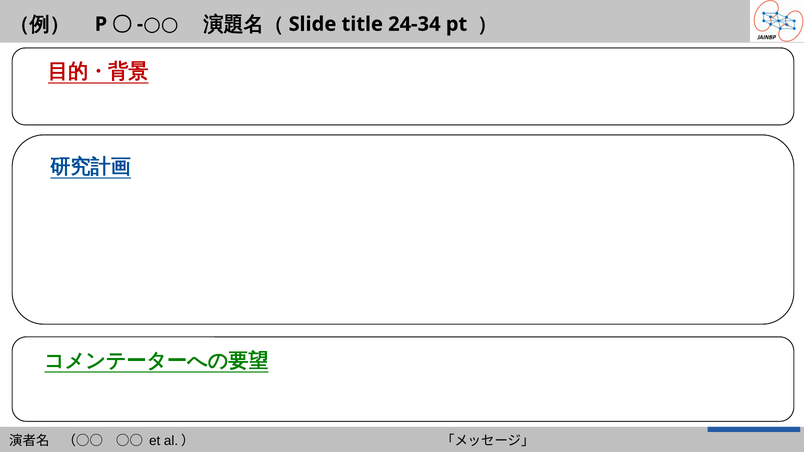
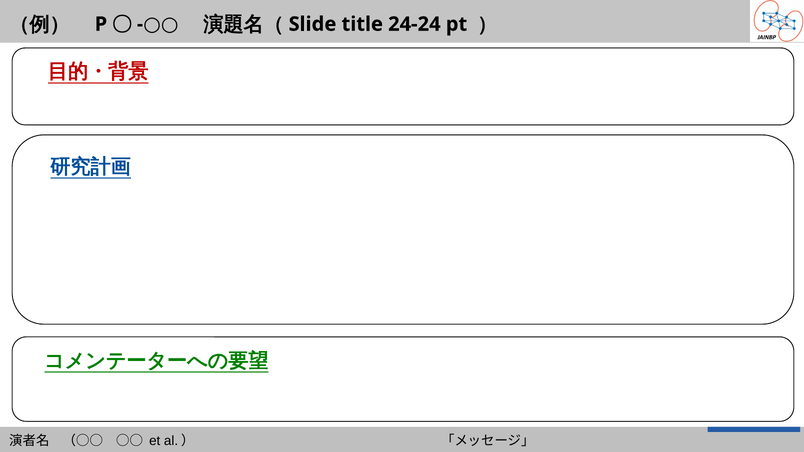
24-34: 24-34 -> 24-24 (414, 24)
